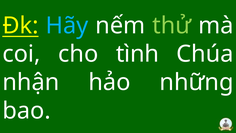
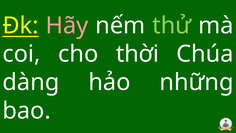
Hãy colour: light blue -> pink (67, 26)
tình: tình -> thời (137, 54)
nhận: nhận -> dàng (31, 82)
